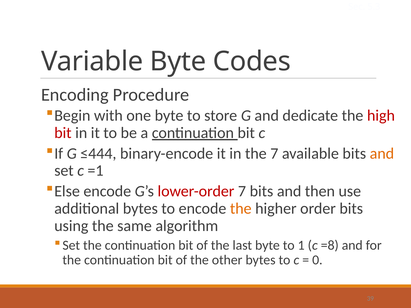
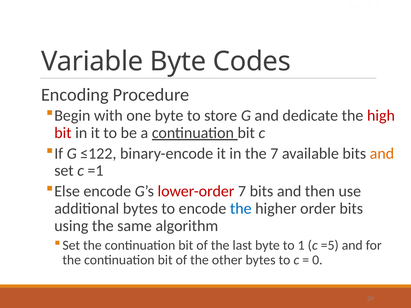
≤444: ≤444 -> ≤122 (98, 154)
the colour: orange -> blue (241, 209)
=8: =8 -> =5 (330, 246)
